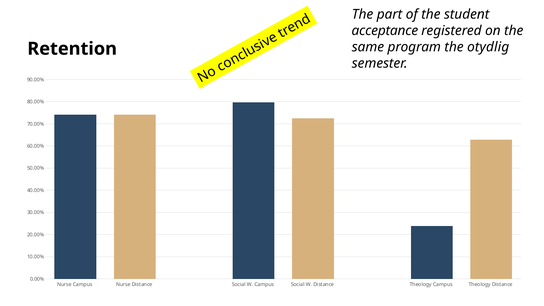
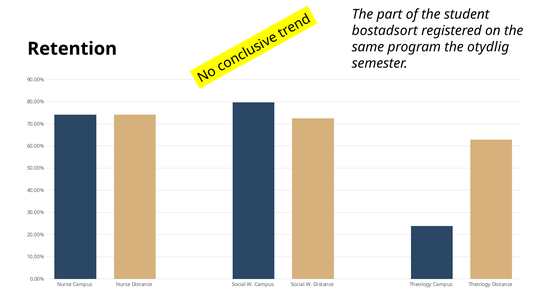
acceptance: acceptance -> bostadsort (385, 31)
